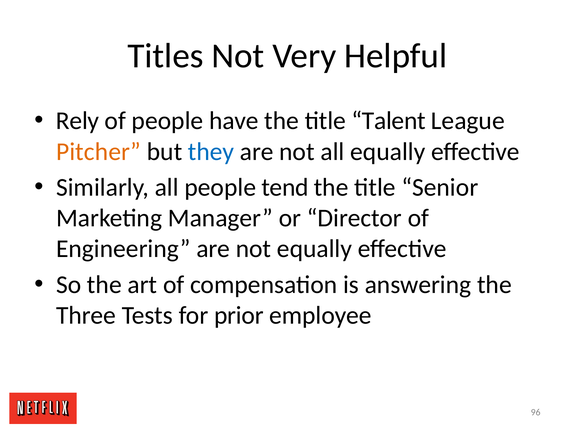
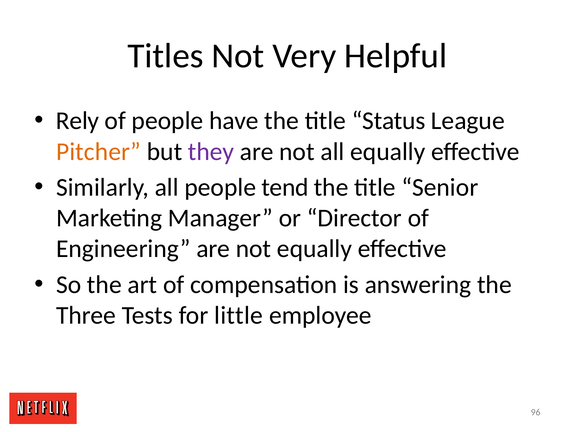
Talent: Talent -> Status (389, 121)
they colour: blue -> purple (211, 151)
prior: prior -> little (239, 315)
